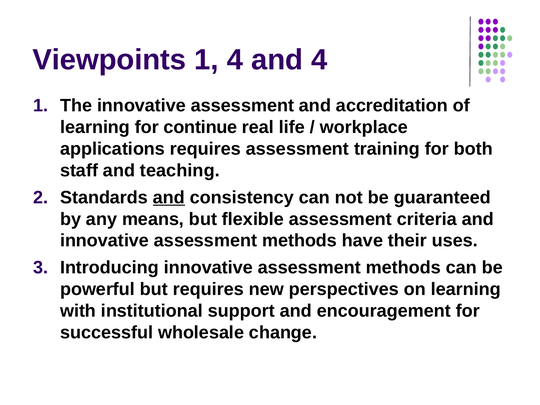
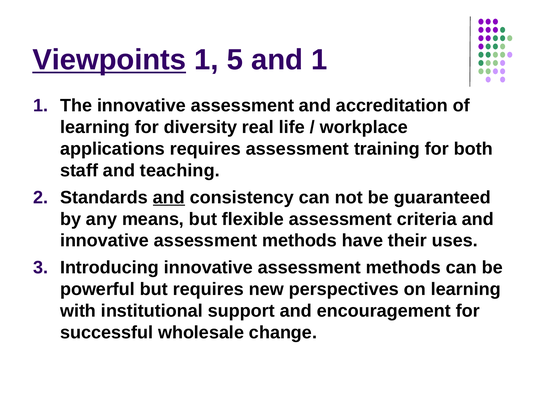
Viewpoints underline: none -> present (109, 60)
1 4: 4 -> 5 (235, 60)
and 4: 4 -> 1 (319, 60)
continue: continue -> diversity (200, 127)
